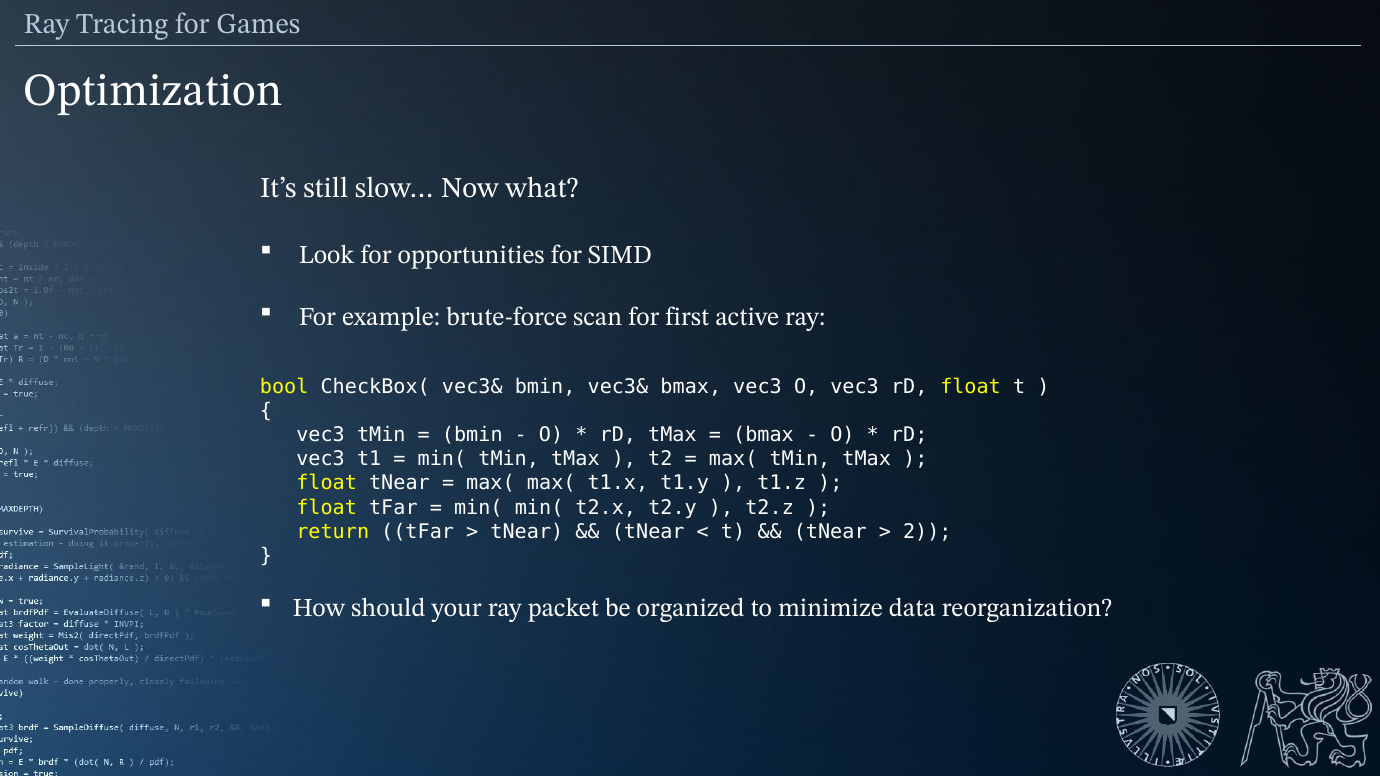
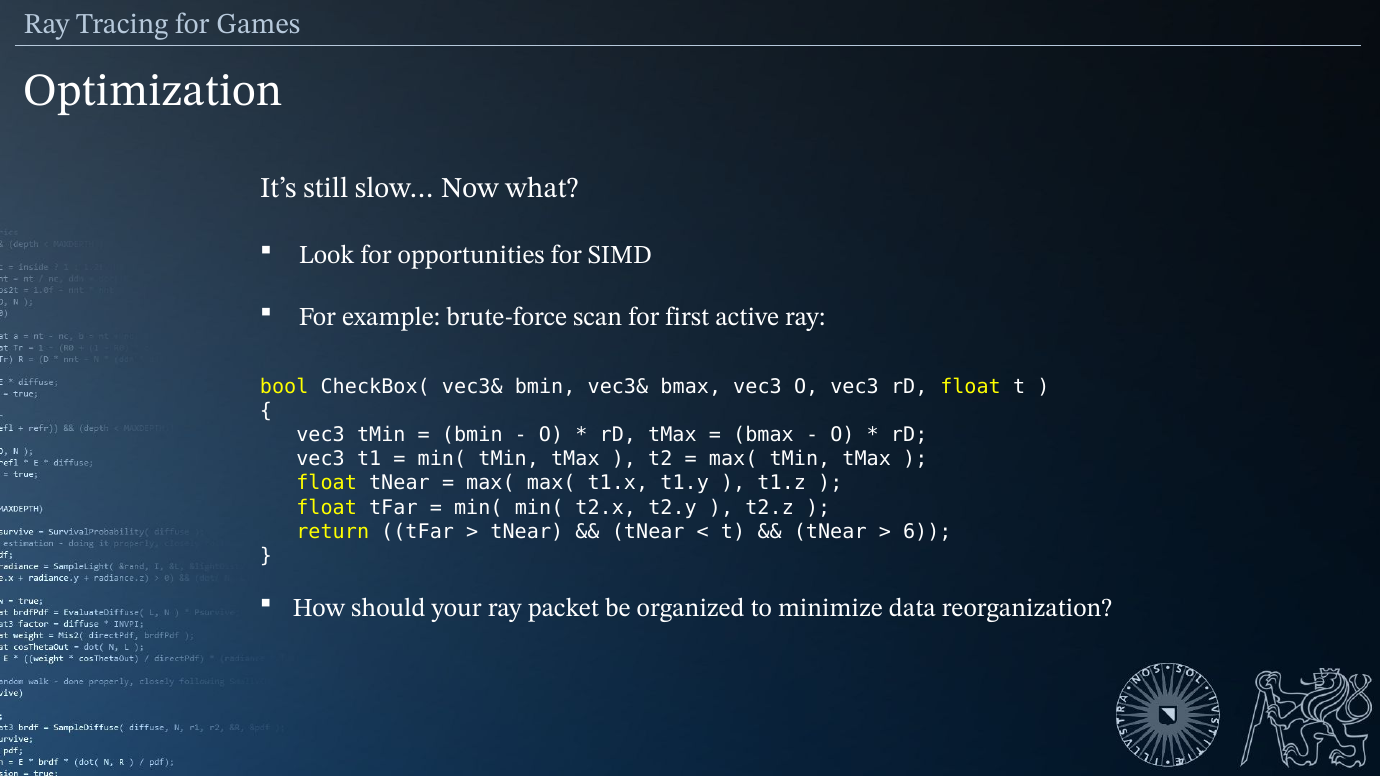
2: 2 -> 6 (927, 532)
